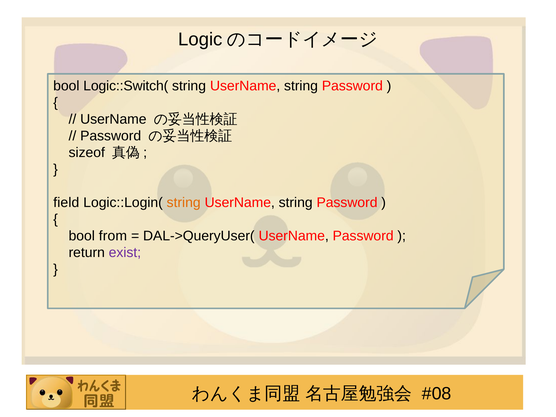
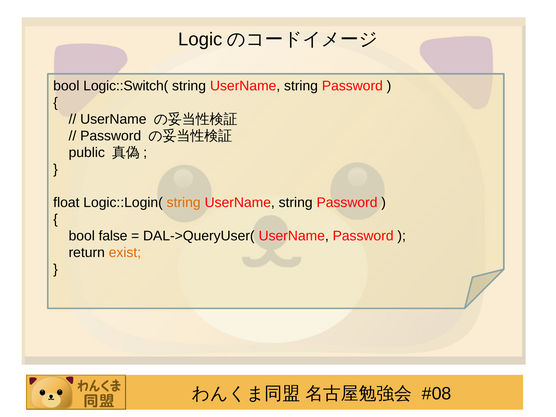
sizeof: sizeof -> public (87, 153)
field: field -> float (66, 203)
from: from -> false (113, 236)
exist colour: purple -> orange (125, 253)
